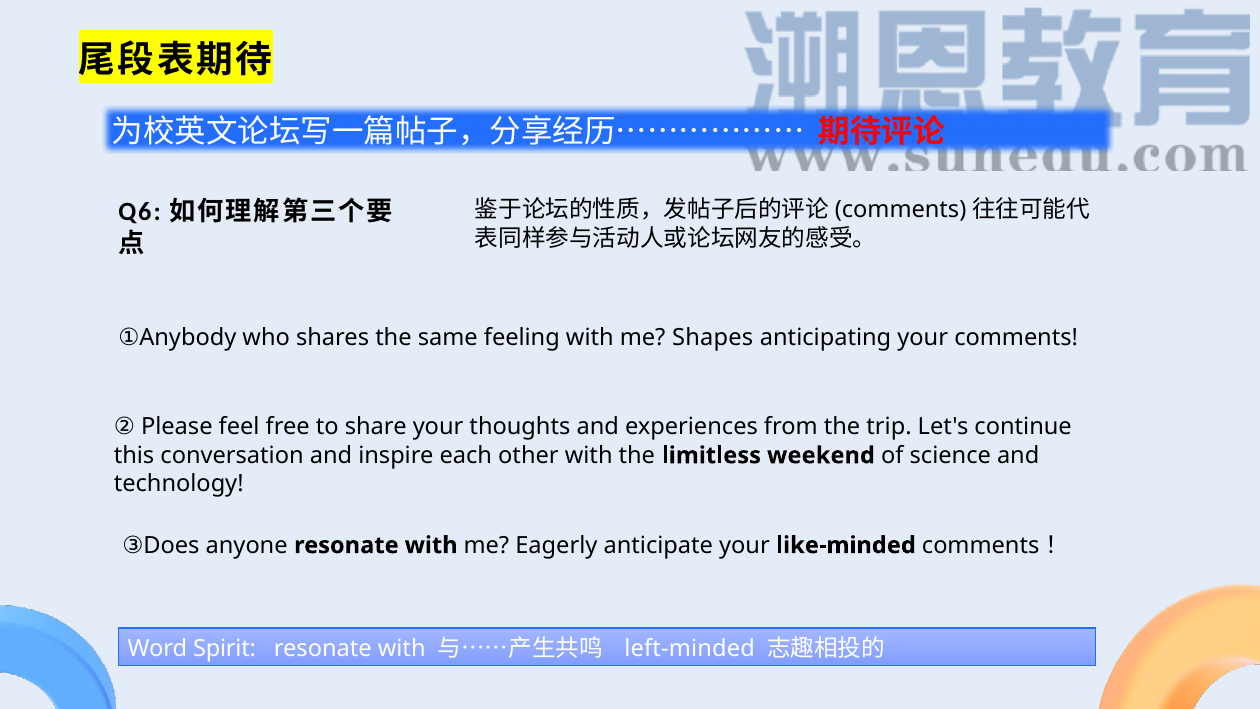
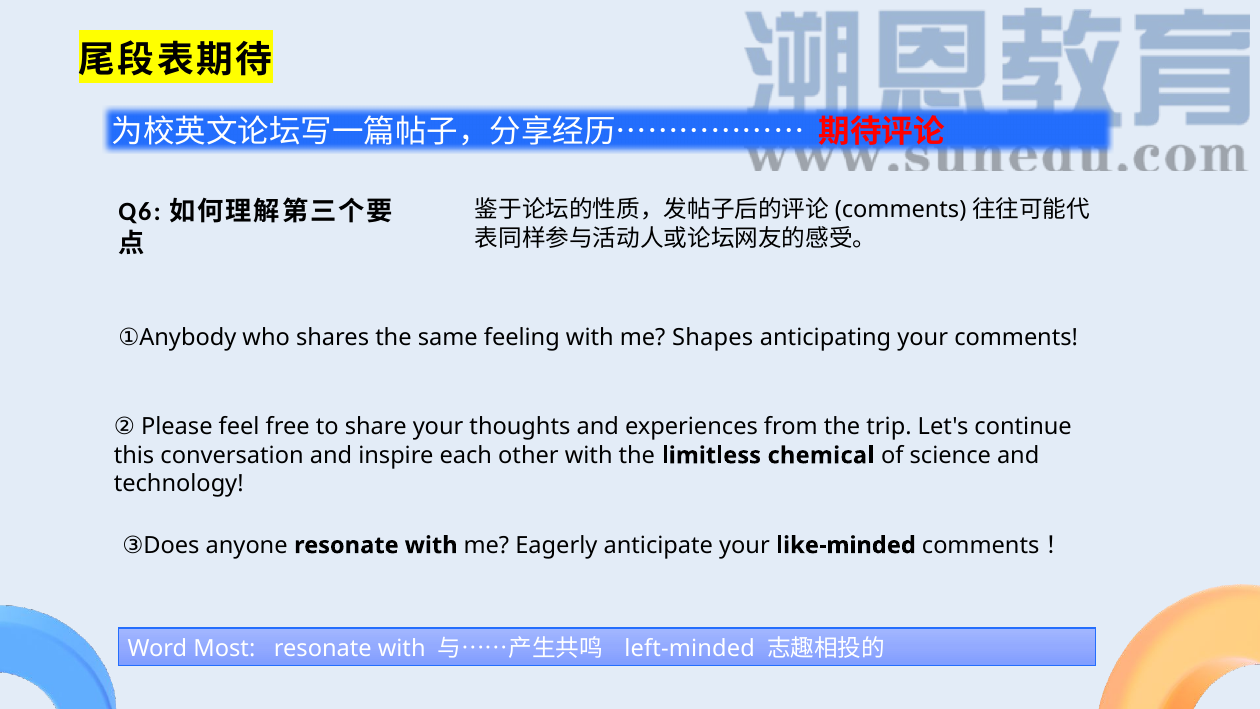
weekend: weekend -> chemical (821, 455)
Spirit: Spirit -> Most (224, 648)
